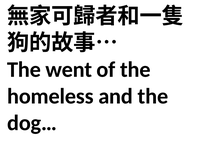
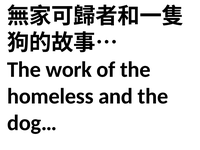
went: went -> work (69, 70)
